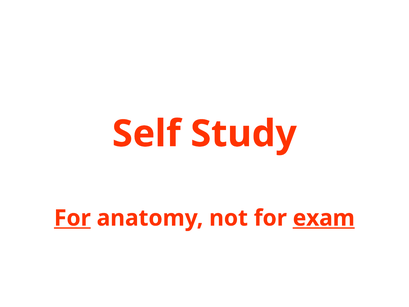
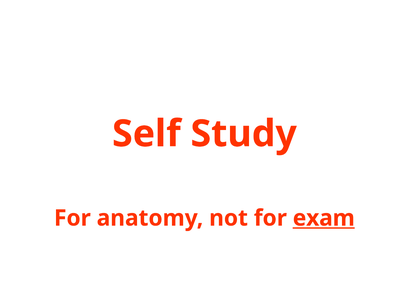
For underline: present -> none (72, 218)
